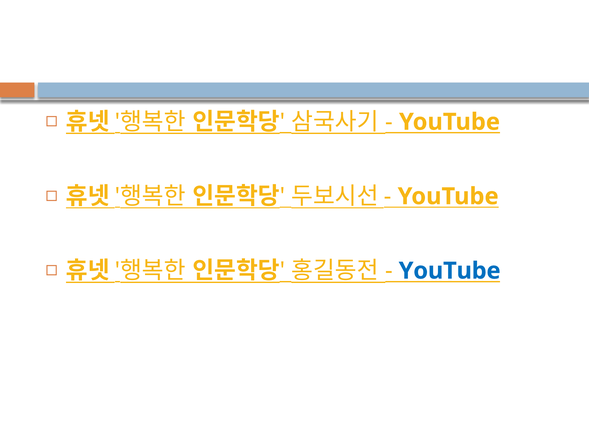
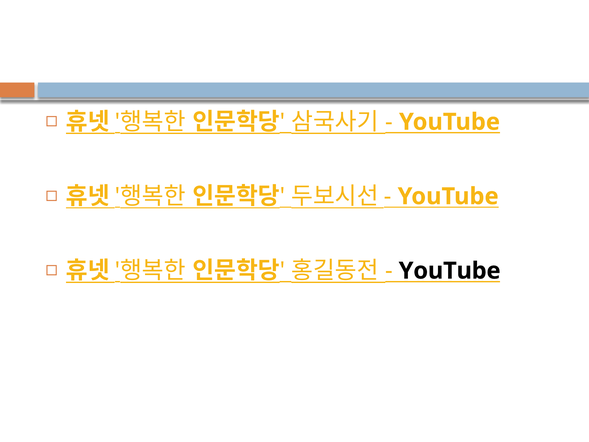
YouTube colour: blue -> black (450, 271)
